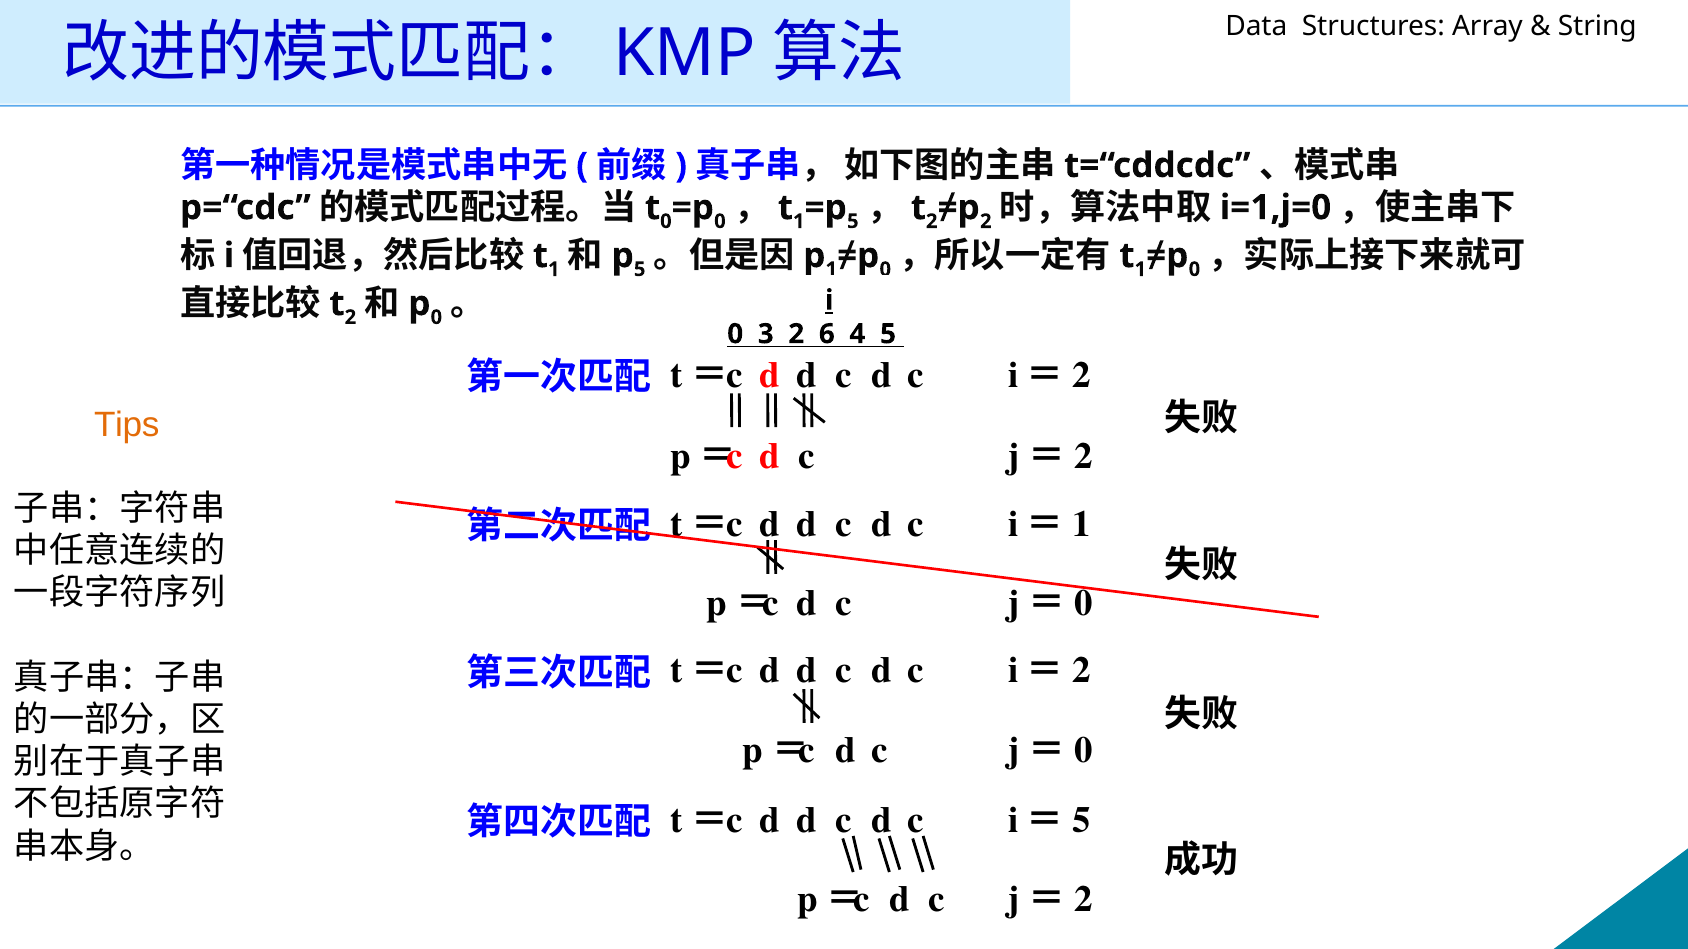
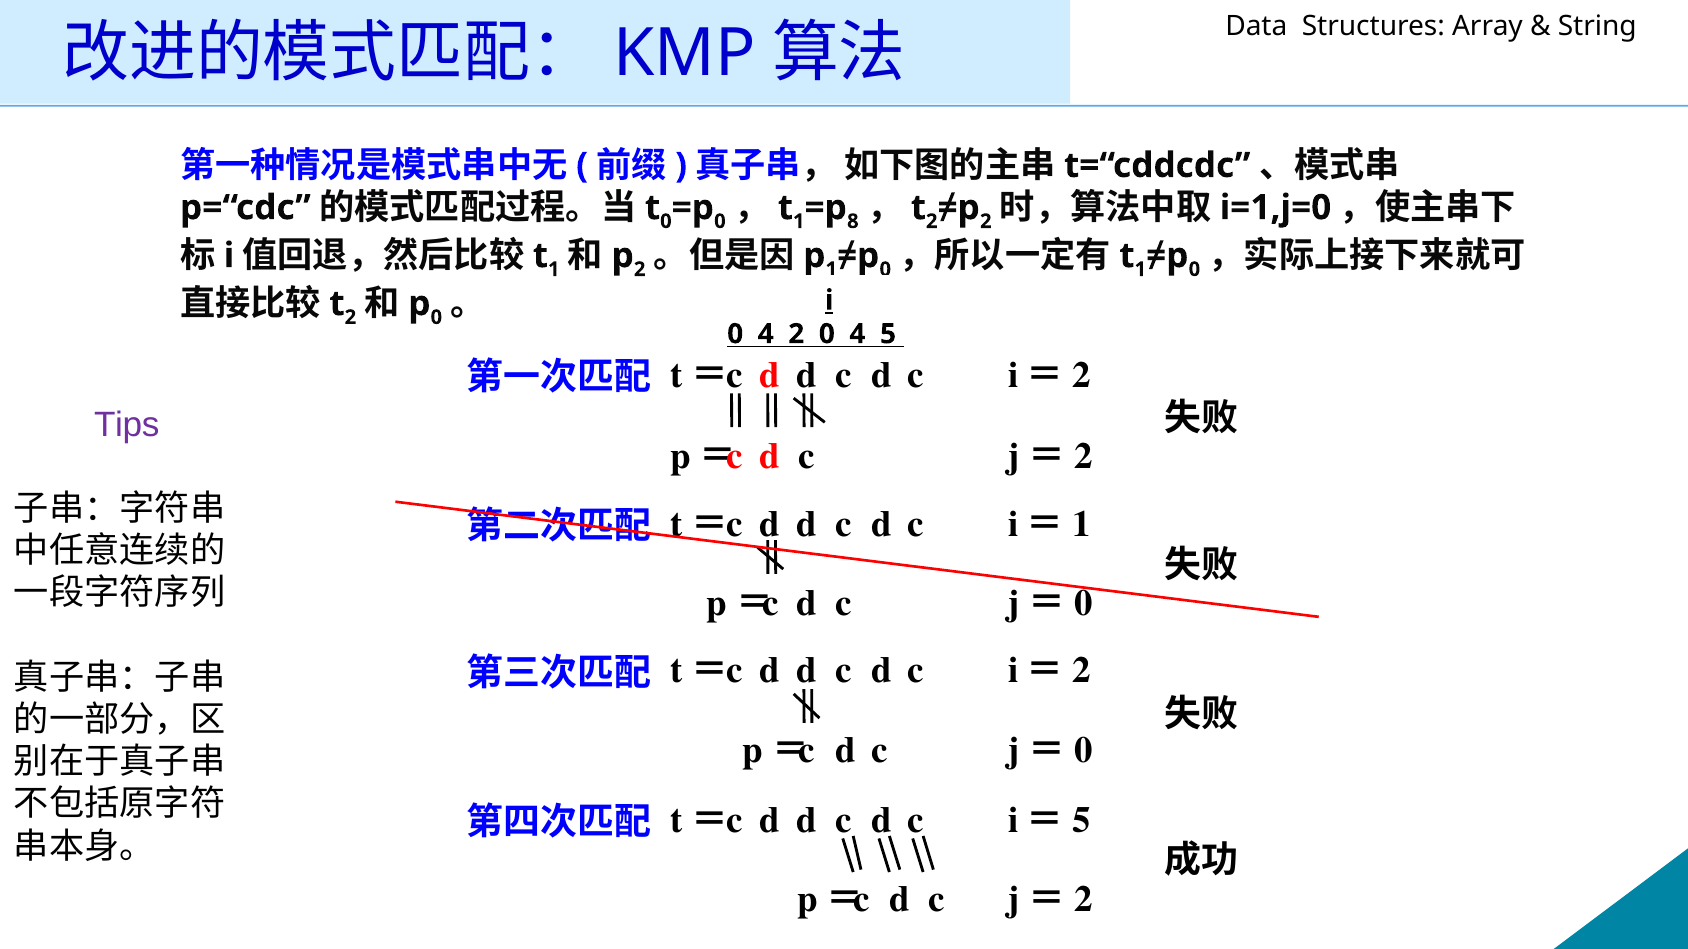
5: 5 -> 8 (853, 221)
5: 5 -> 2 (640, 269)
3: 3 -> 4 (766, 334)
2 6: 6 -> 0 (827, 334)
Tips colour: orange -> purple (127, 425)
